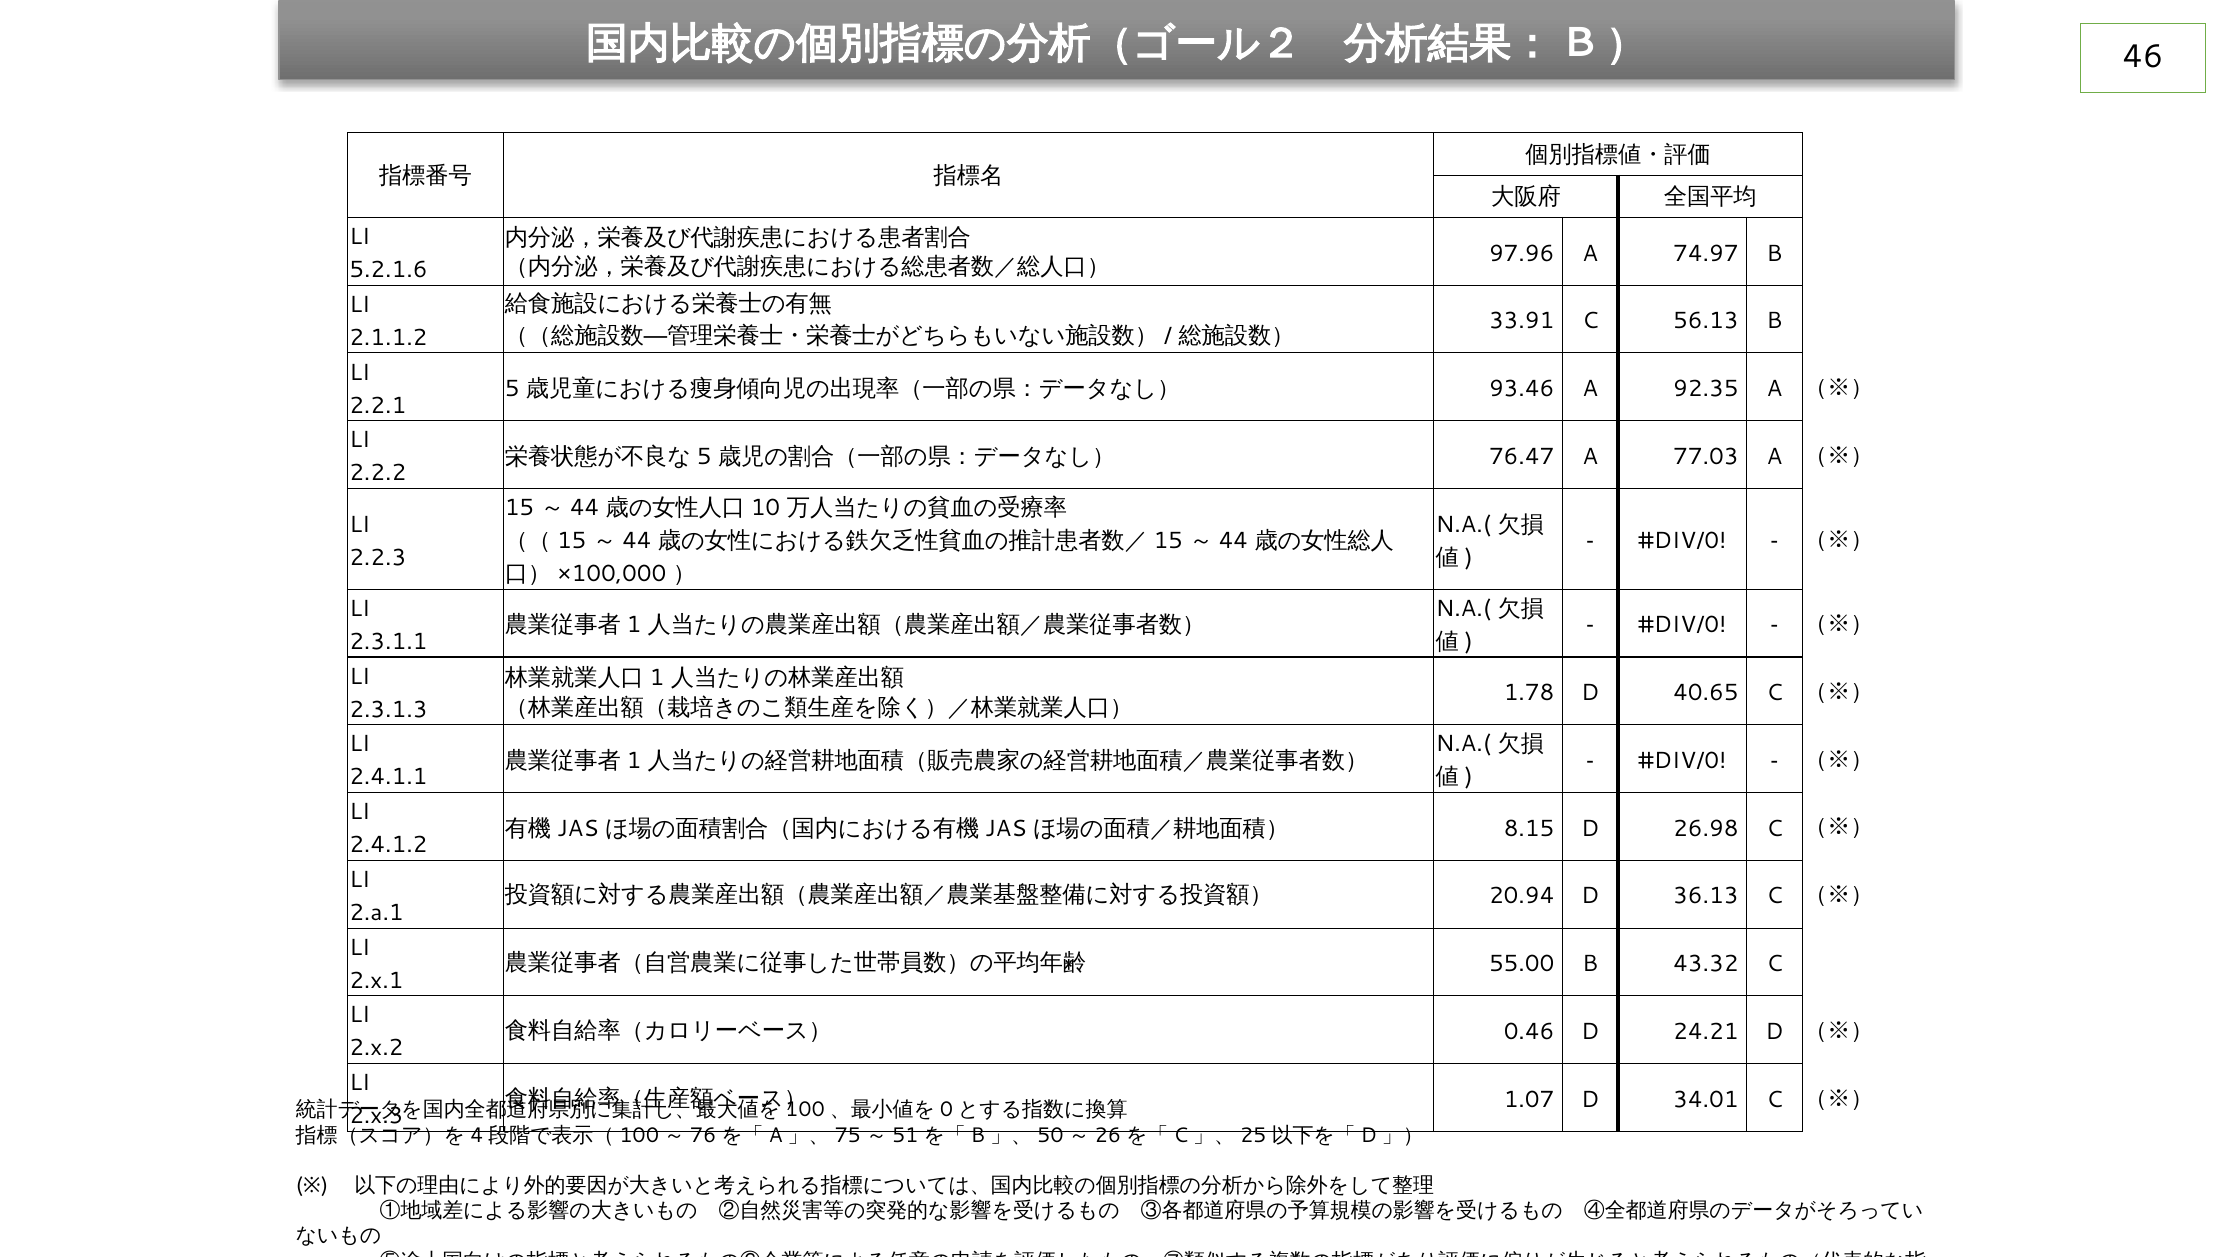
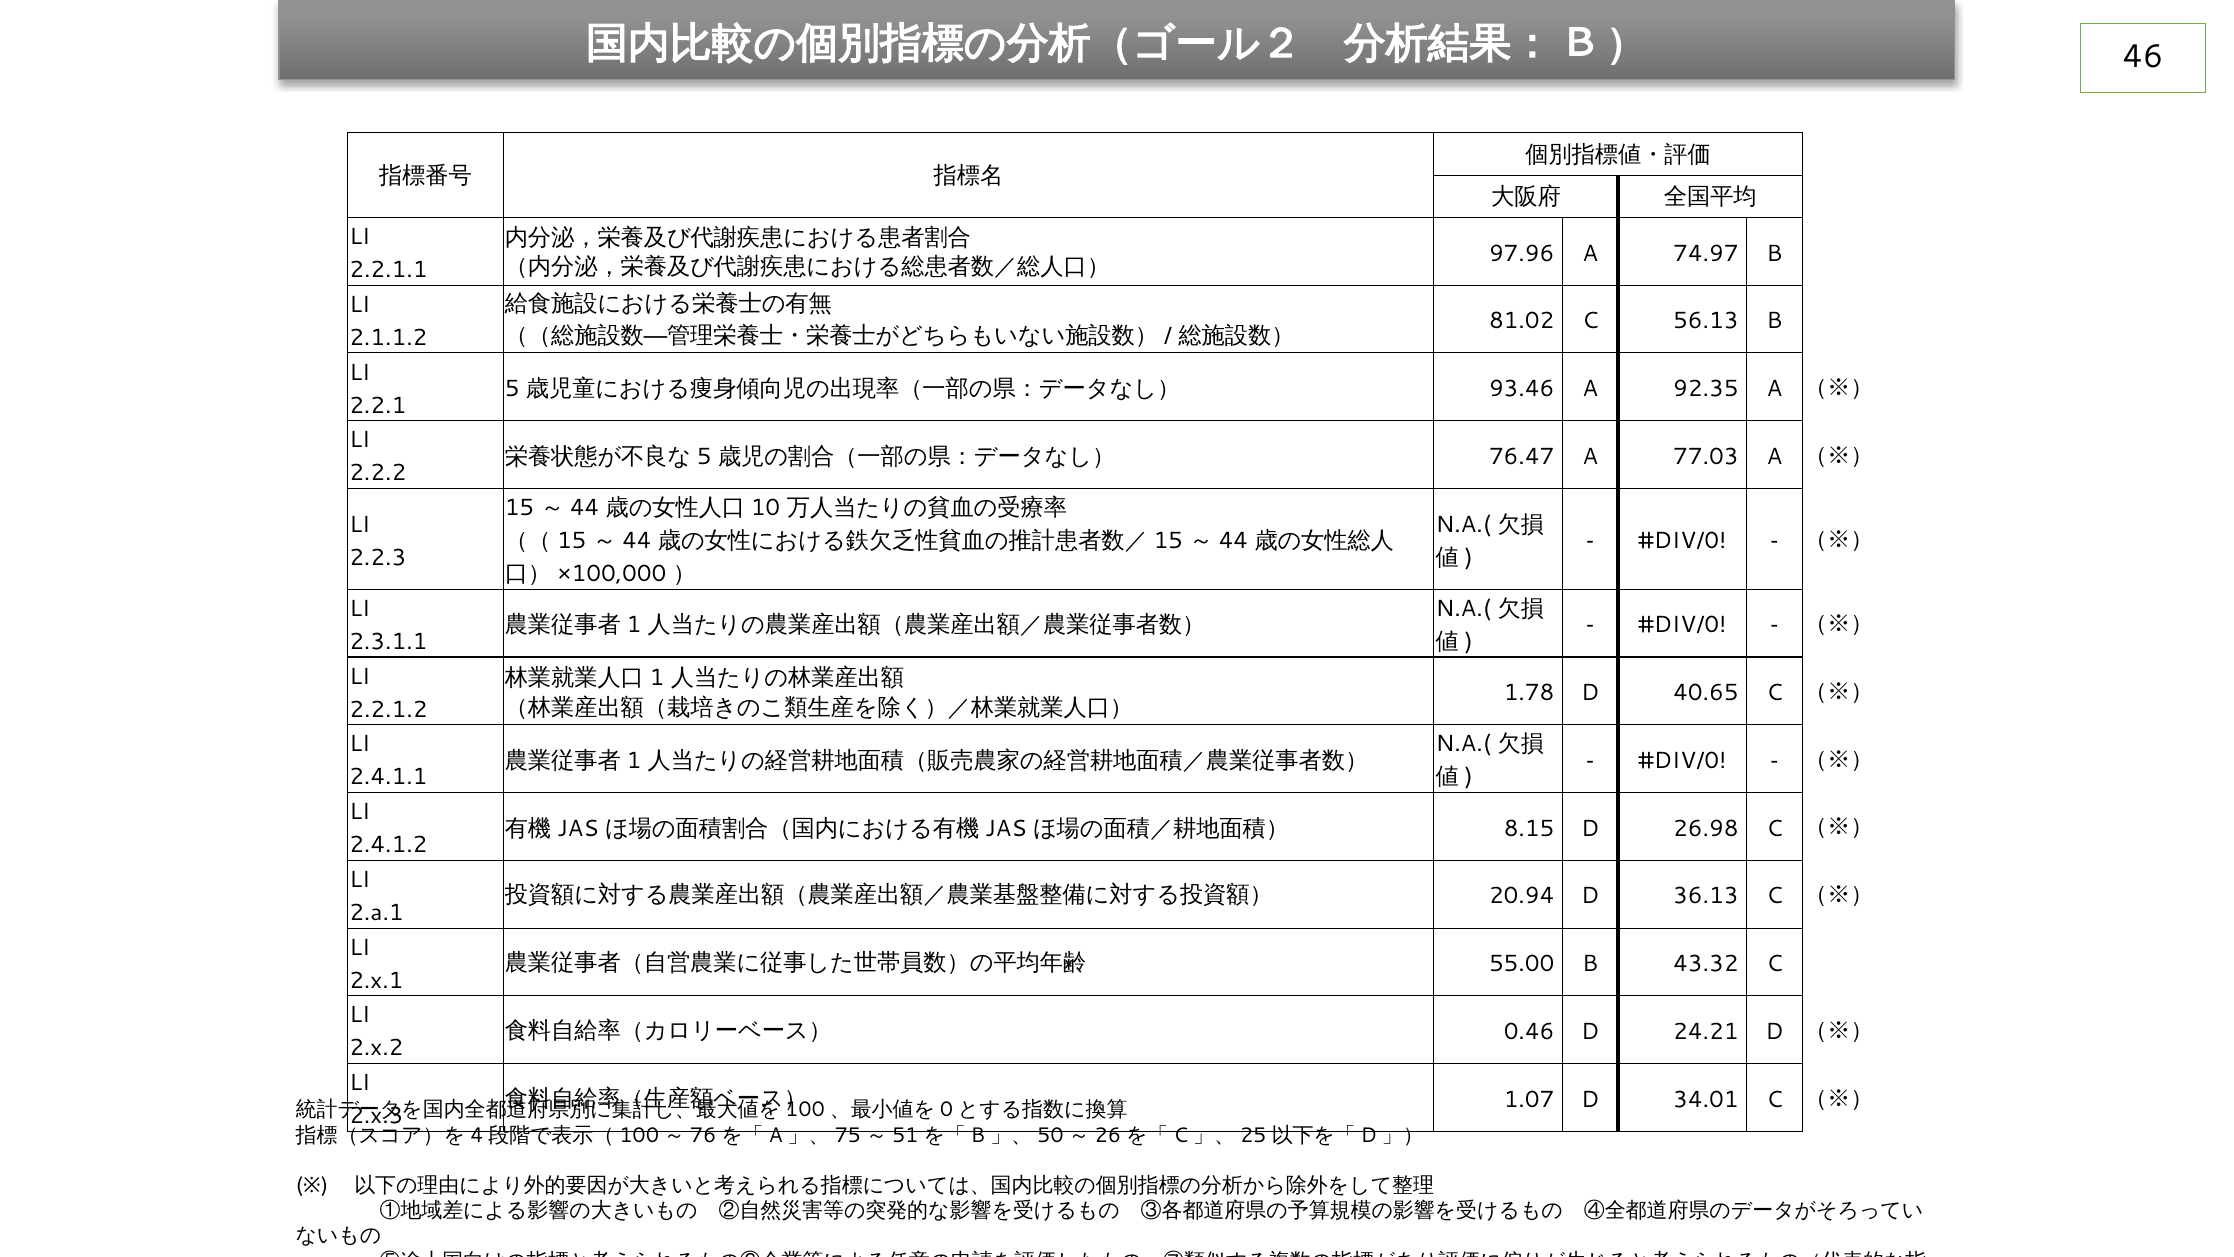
5.2.1.6: 5.2.1.6 -> 2.2.1.1 (388, 270)
33.91: 33.91 -> 81.02 (1522, 321)
2.3.1.3: 2.3.1.3 -> 2.2.1.2 (388, 709)
